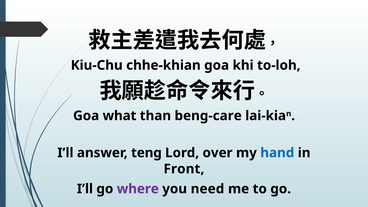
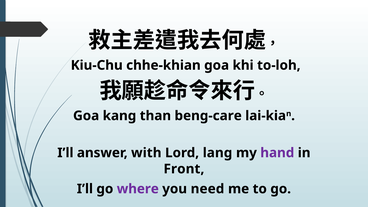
what: what -> kang (119, 116)
teng: teng -> with (146, 153)
over: over -> lang (217, 153)
hand colour: blue -> purple (277, 153)
